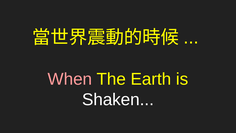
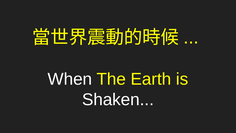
When colour: pink -> white (70, 79)
